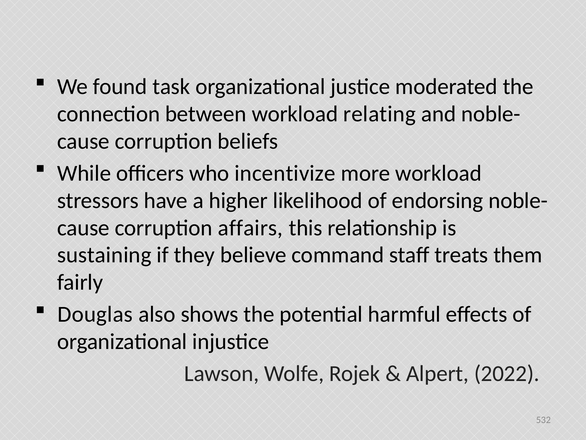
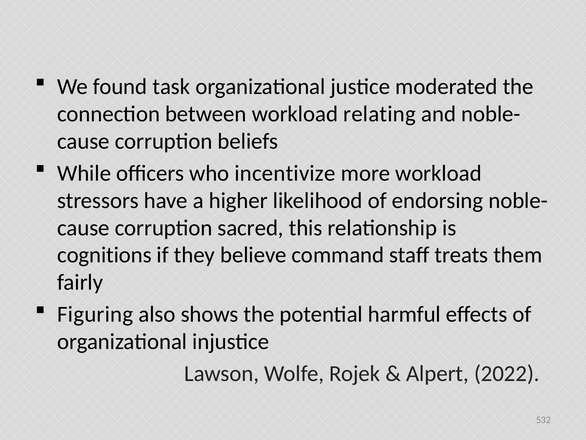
affairs: affairs -> sacred (251, 228)
sustaining: sustaining -> cognitions (104, 255)
Douglas: Douglas -> Figuring (95, 314)
